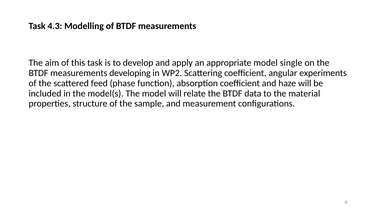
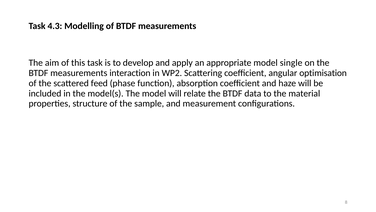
developing: developing -> interaction (130, 73)
experiments: experiments -> optimisation (323, 73)
